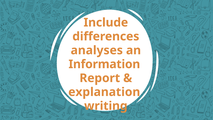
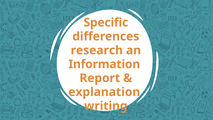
Include: Include -> Specific (106, 22)
analyses: analyses -> research (97, 50)
